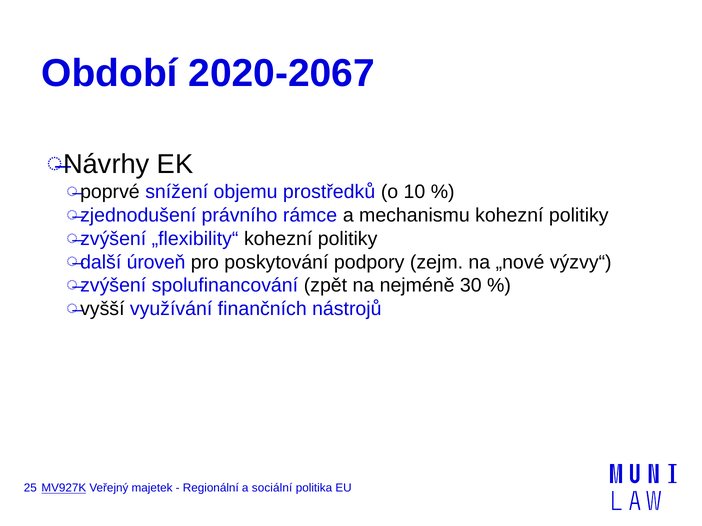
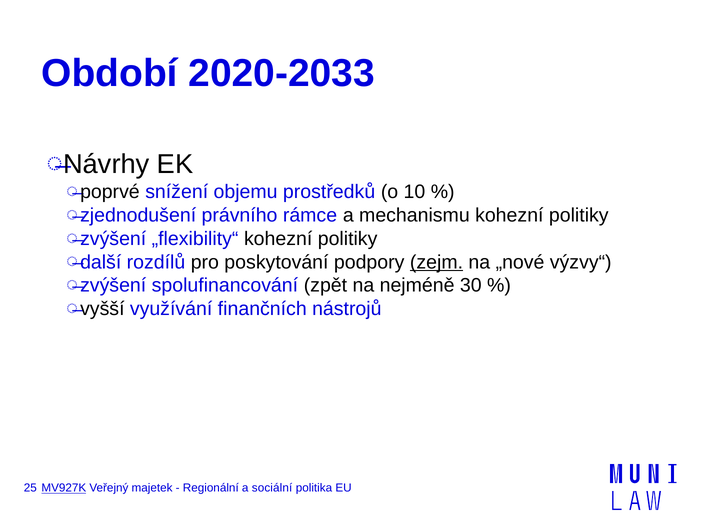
2020-2067: 2020-2067 -> 2020-2033 (282, 74)
úroveň: úroveň -> rozdílů (156, 262)
zejm underline: none -> present (436, 262)
